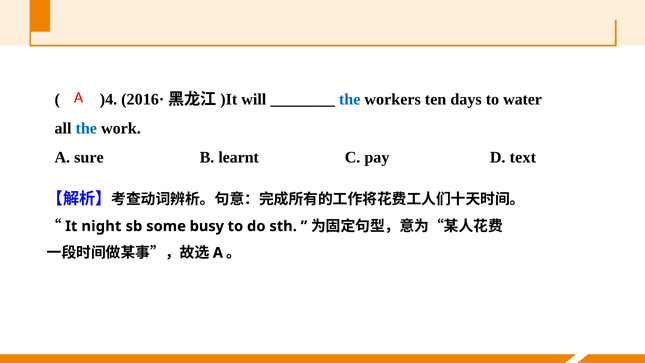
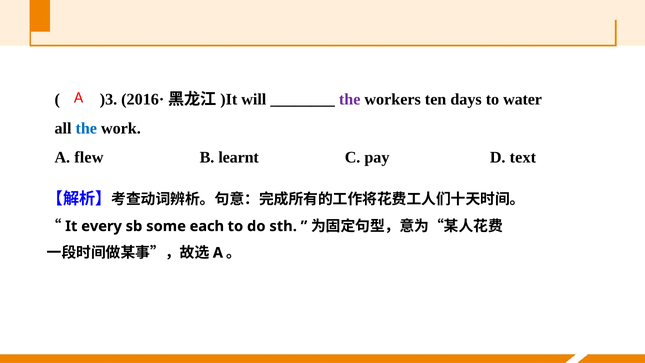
)4: )4 -> )3 (109, 99)
the colour: blue -> purple (350, 99)
sure: sure -> flew (89, 157)
night: night -> every (102, 226)
busy: busy -> each (207, 226)
